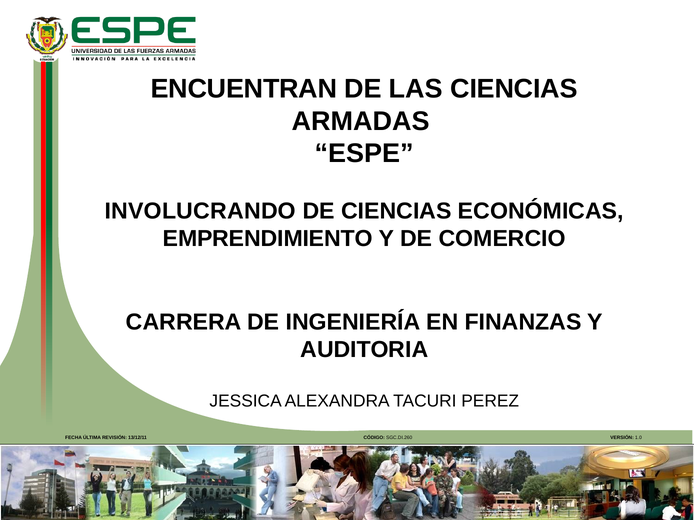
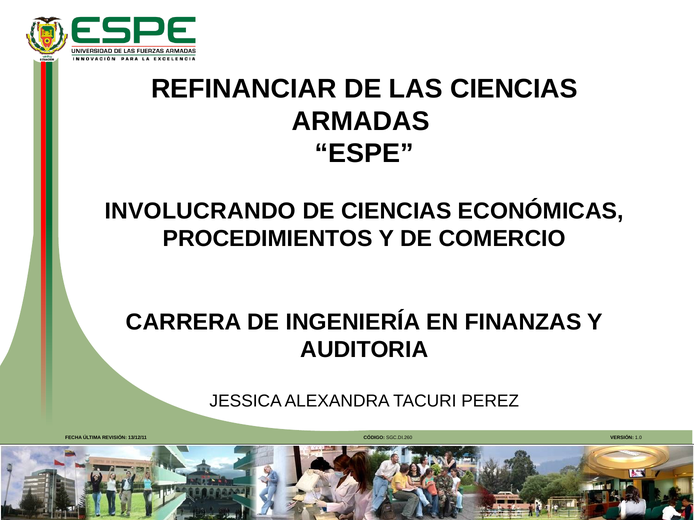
ENCUENTRAN: ENCUENTRAN -> REFINANCIAR (244, 89)
EMPRENDIMIENTO: EMPRENDIMIENTO -> PROCEDIMIENTOS (268, 239)
